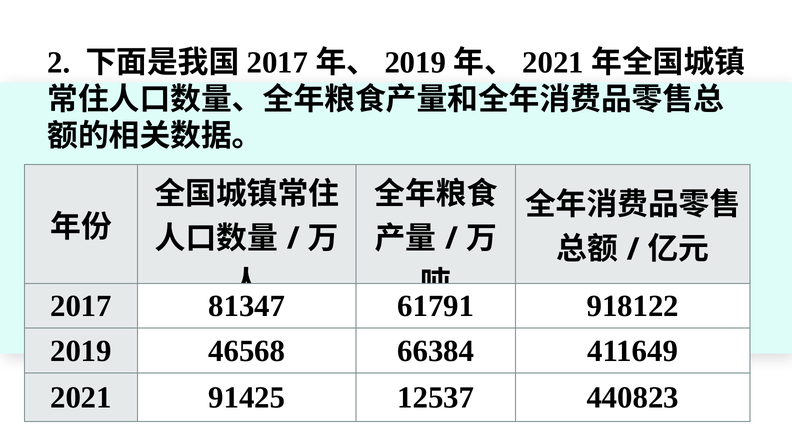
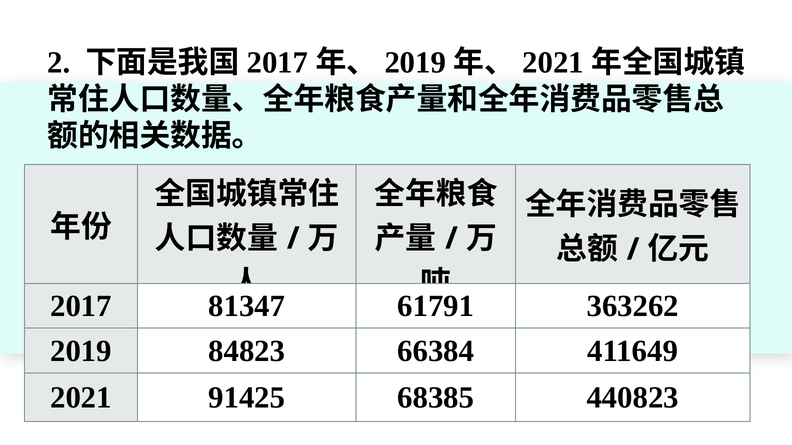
918122: 918122 -> 363262 (633, 306)
46568: 46568 -> 84823 (247, 351)
12537: 12537 -> 68385 (436, 398)
